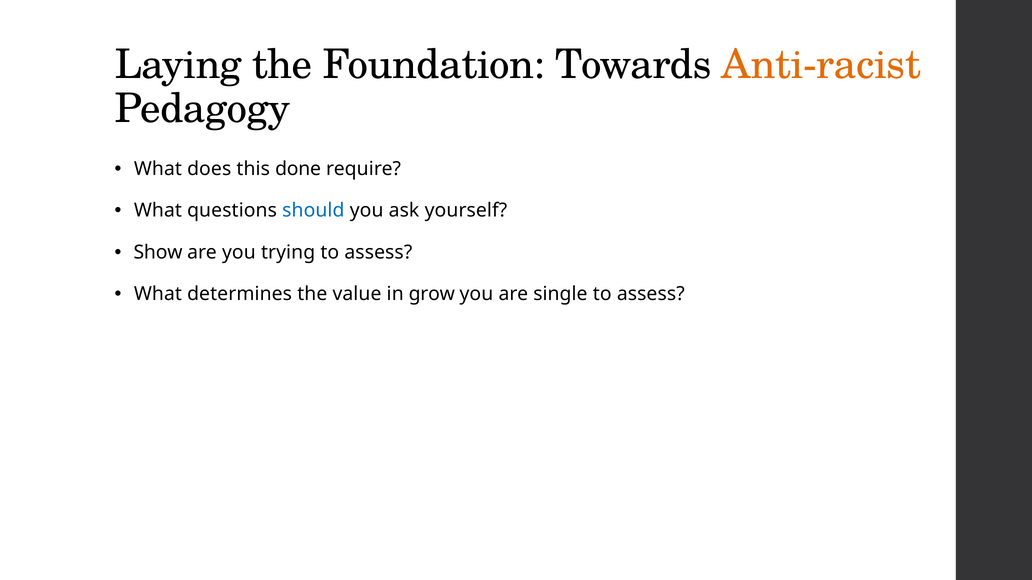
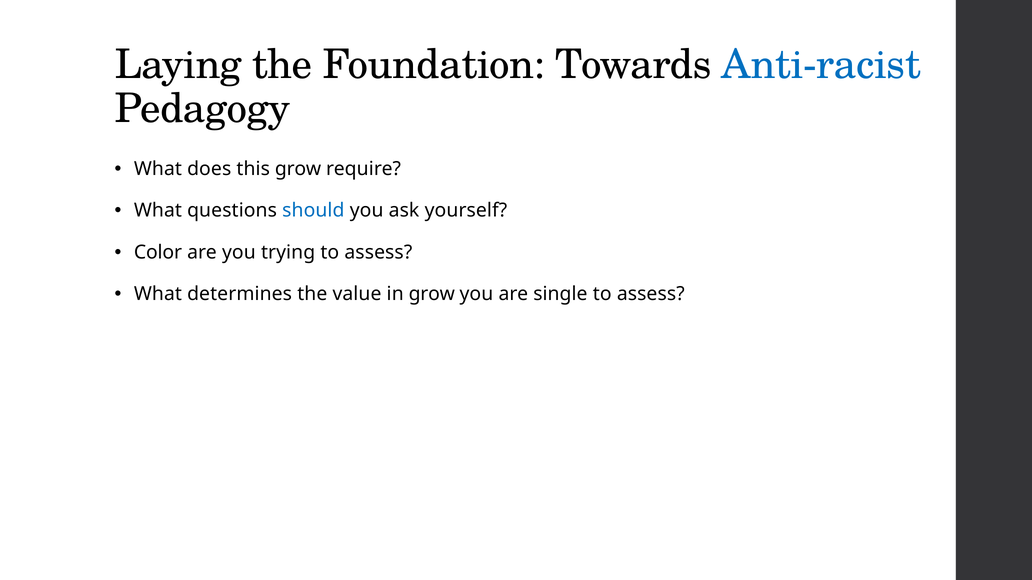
Anti-racist colour: orange -> blue (821, 65)
this done: done -> grow (298, 169)
Show: Show -> Color (158, 253)
